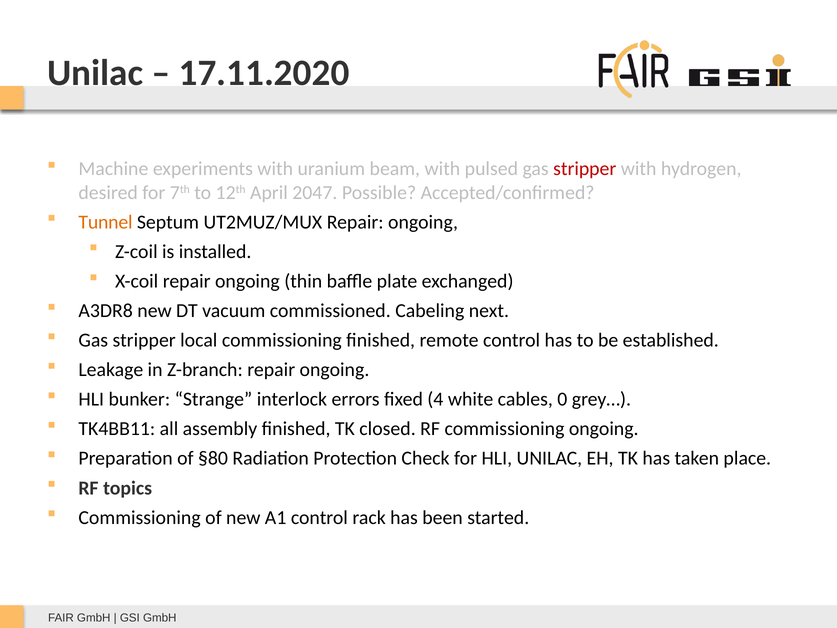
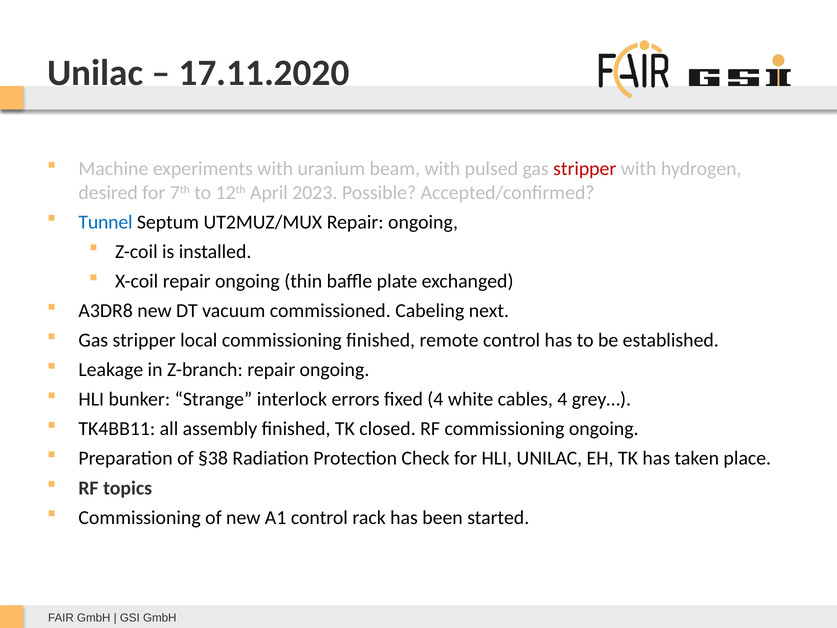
2047: 2047 -> 2023 (315, 193)
Tunnel colour: orange -> blue (106, 222)
cables 0: 0 -> 4 (562, 399)
§80: §80 -> §38 (213, 458)
